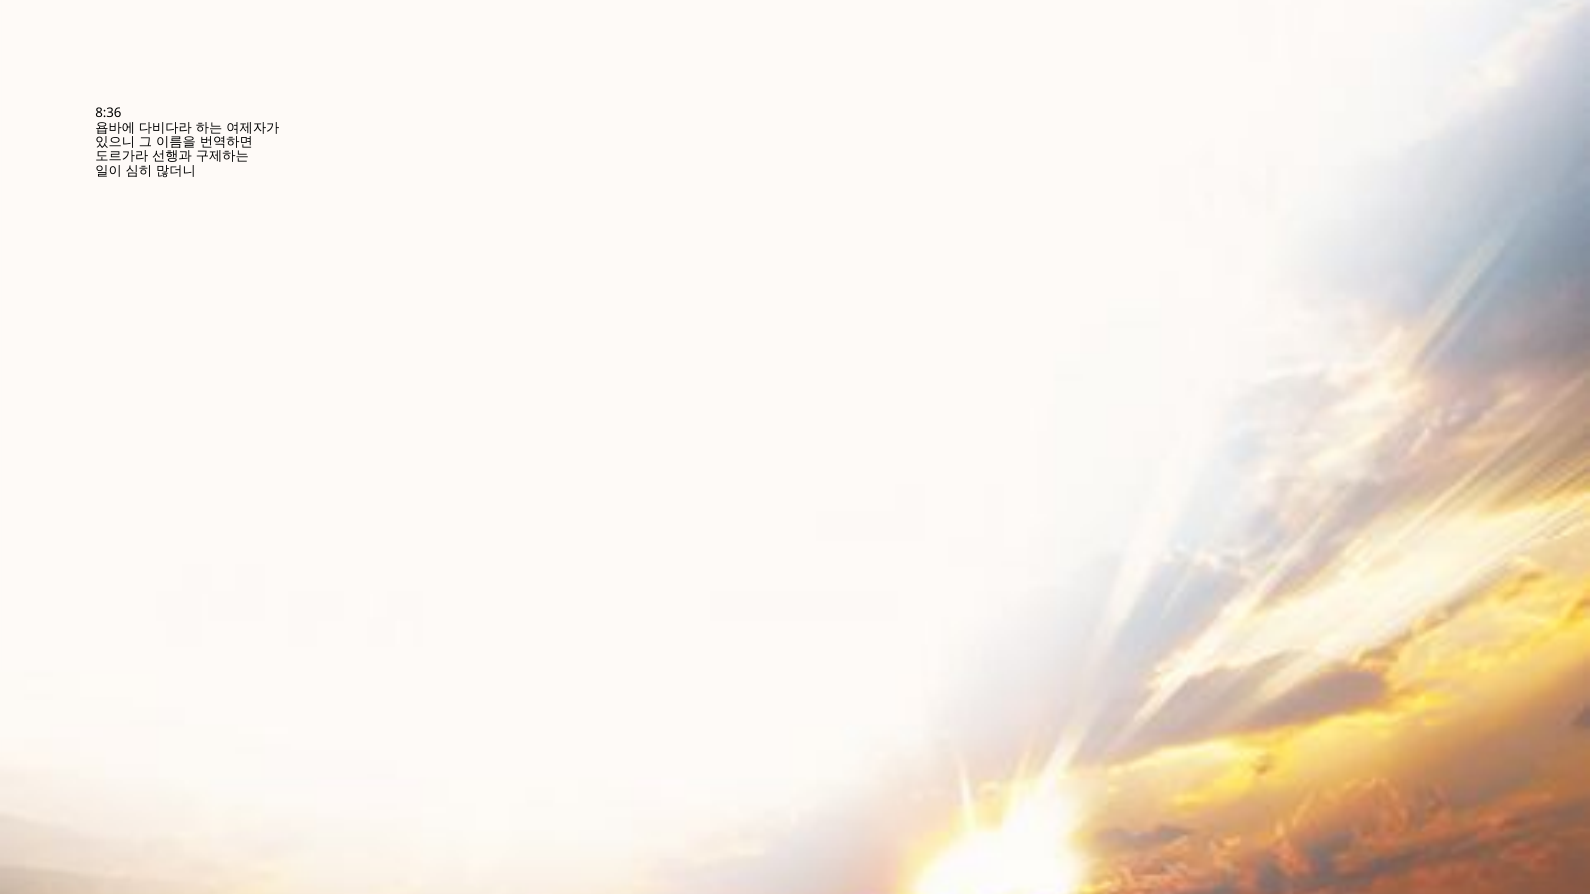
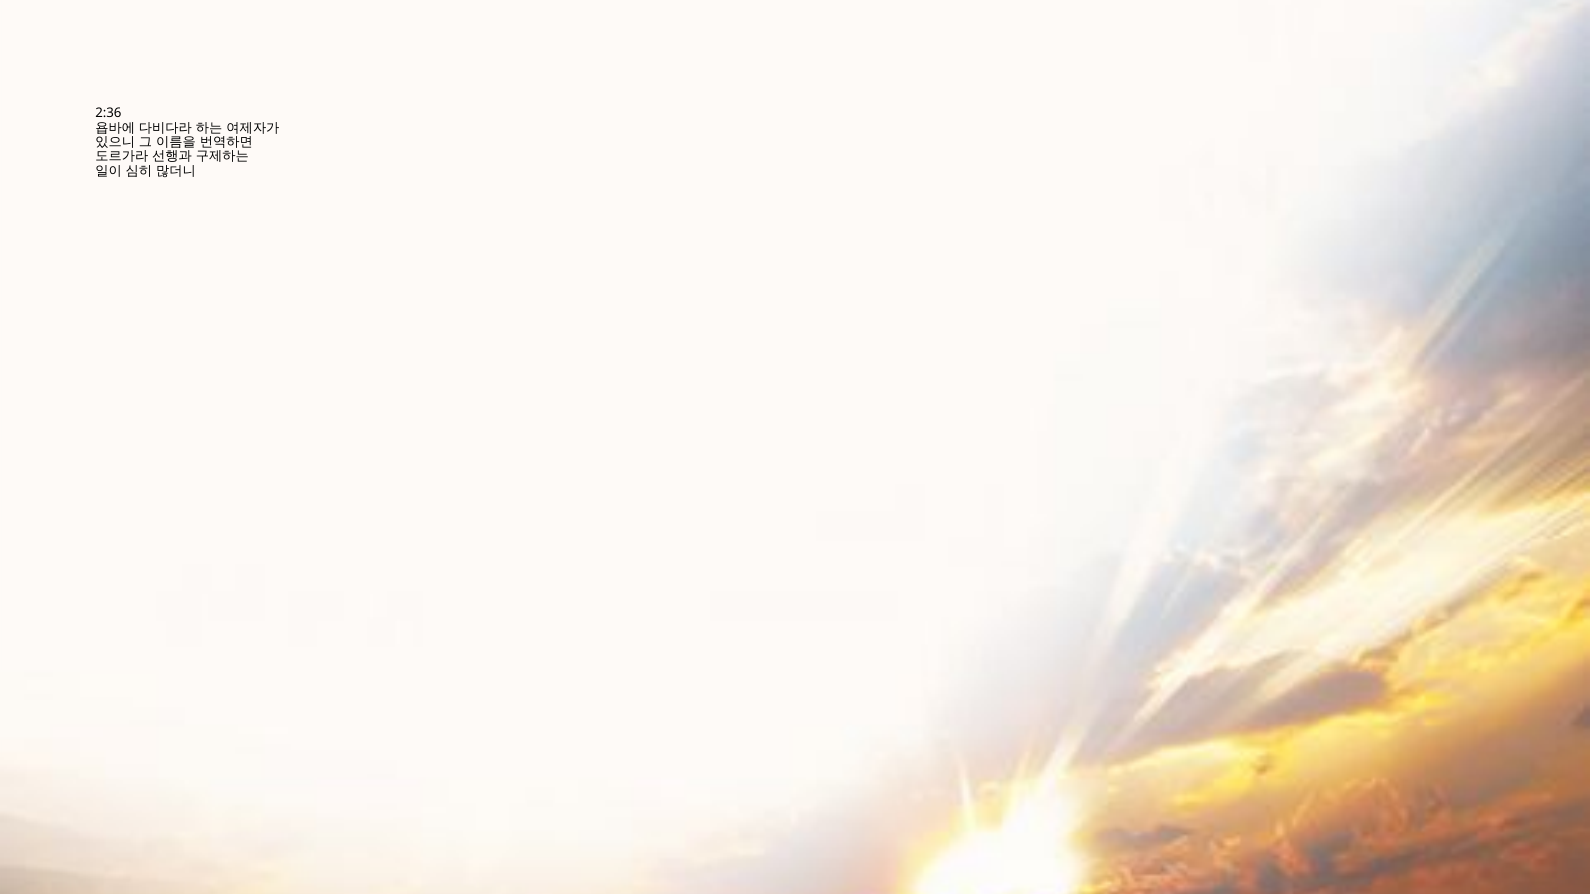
8:36: 8:36 -> 2:36 (108, 114)
